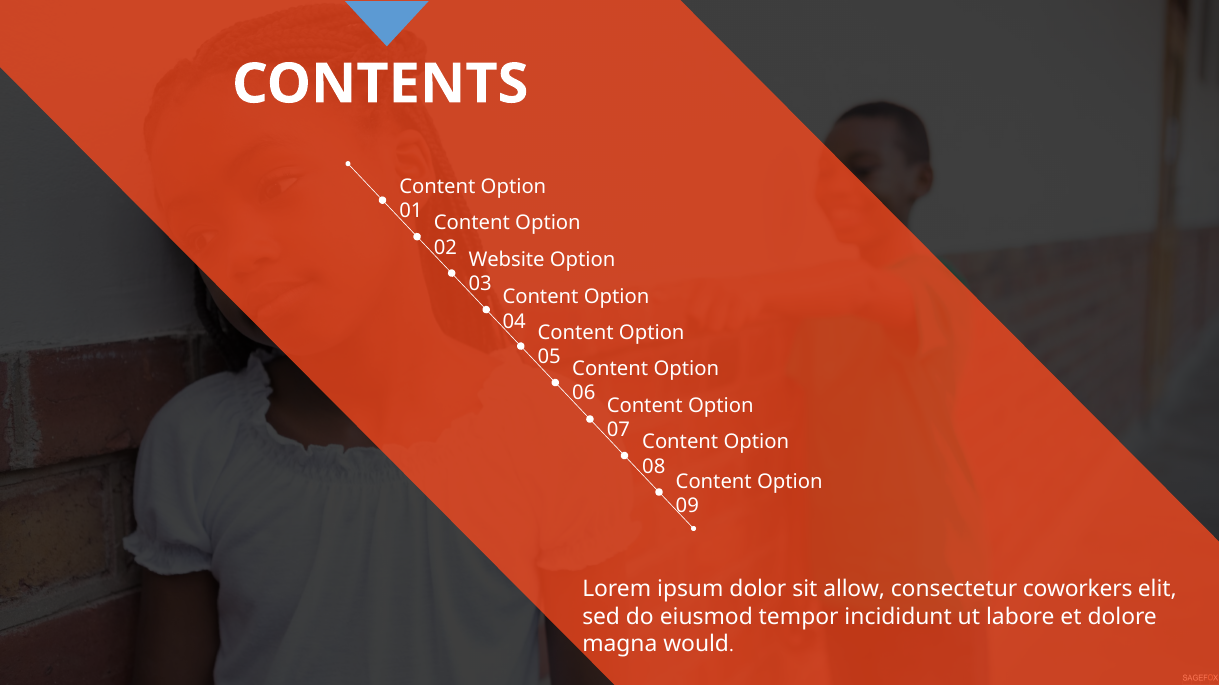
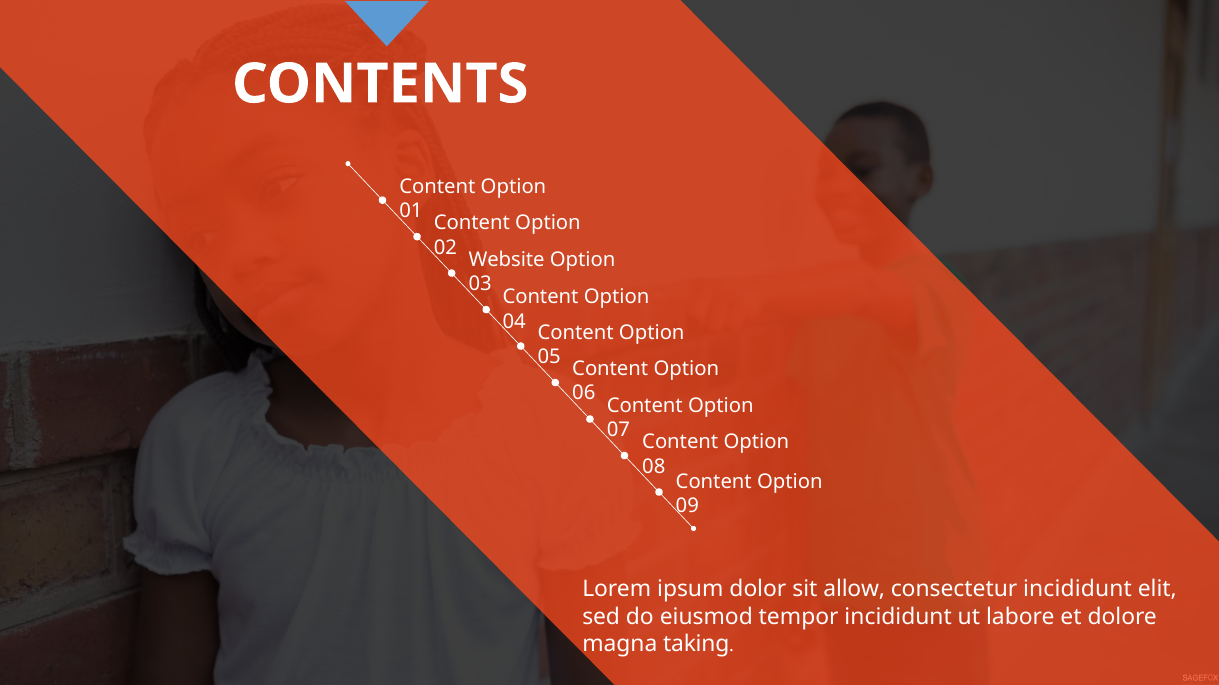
consectetur coworkers: coworkers -> incididunt (1077, 590)
would: would -> taking (696, 645)
